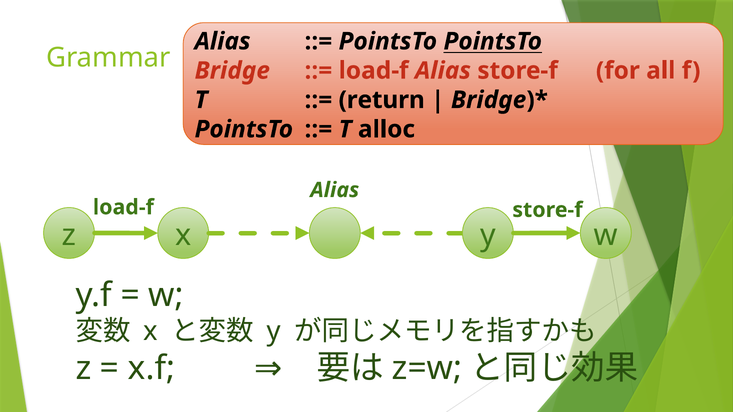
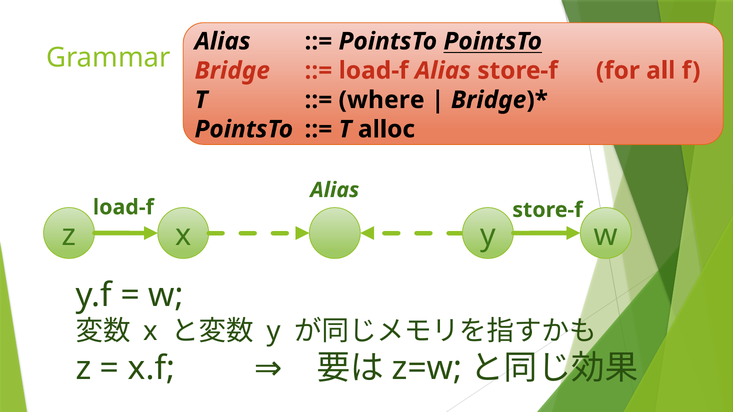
return: return -> where (382, 100)
